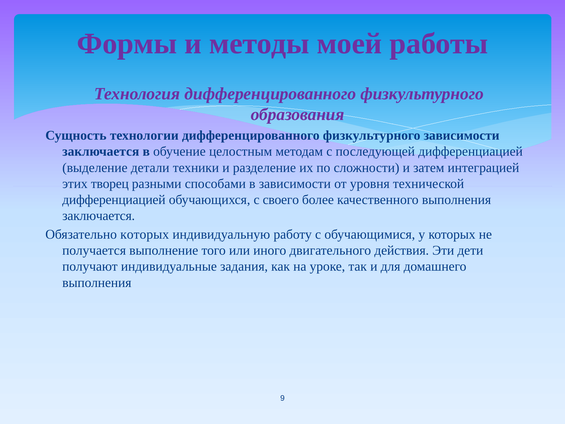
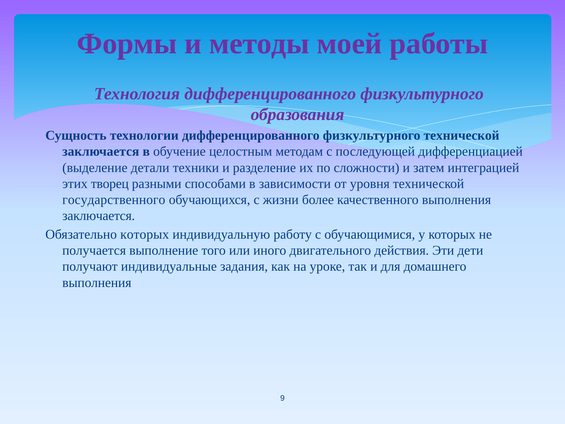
физкультурного зависимости: зависимости -> технической (462, 135)
дифференциацией: дифференциацией -> государственного (114, 200)
своего: своего -> жизни (281, 200)
